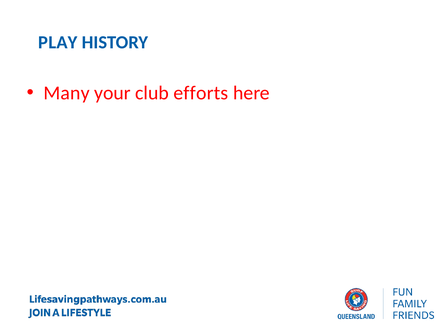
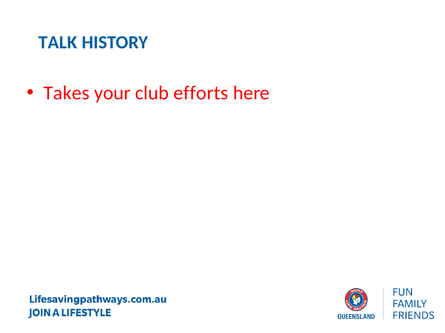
PLAY: PLAY -> TALK (58, 42)
Many: Many -> Takes (67, 93)
